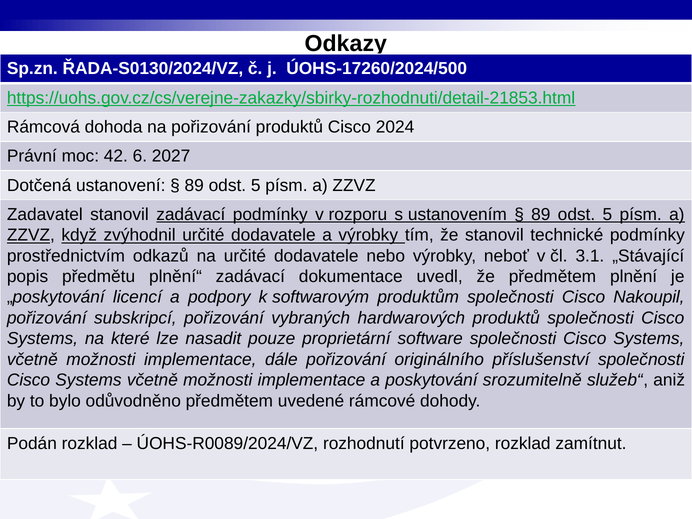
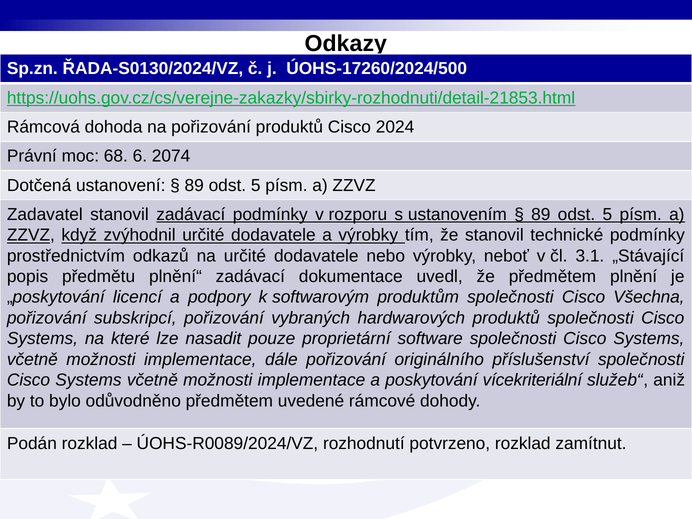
42: 42 -> 68 (116, 156)
2027: 2027 -> 2074 (171, 156)
Nakoupil: Nakoupil -> Všechna (649, 297)
srozumitelně: srozumitelně -> vícekriteriální (532, 380)
